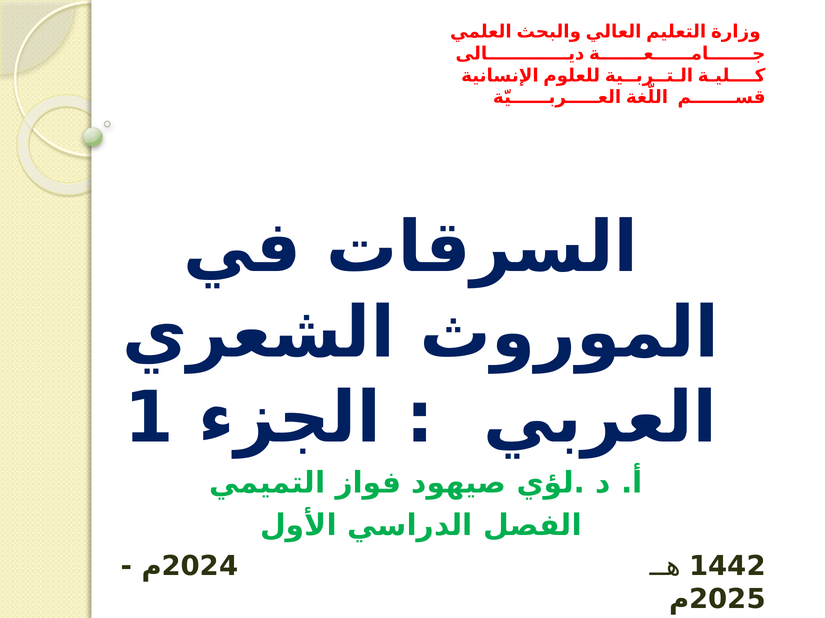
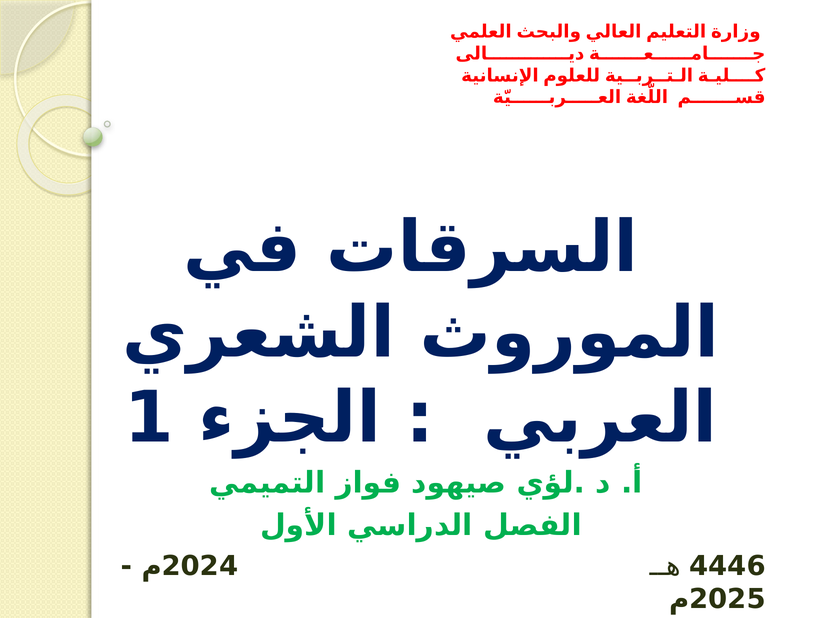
1442: 1442 -> 4446 (727, 567)
